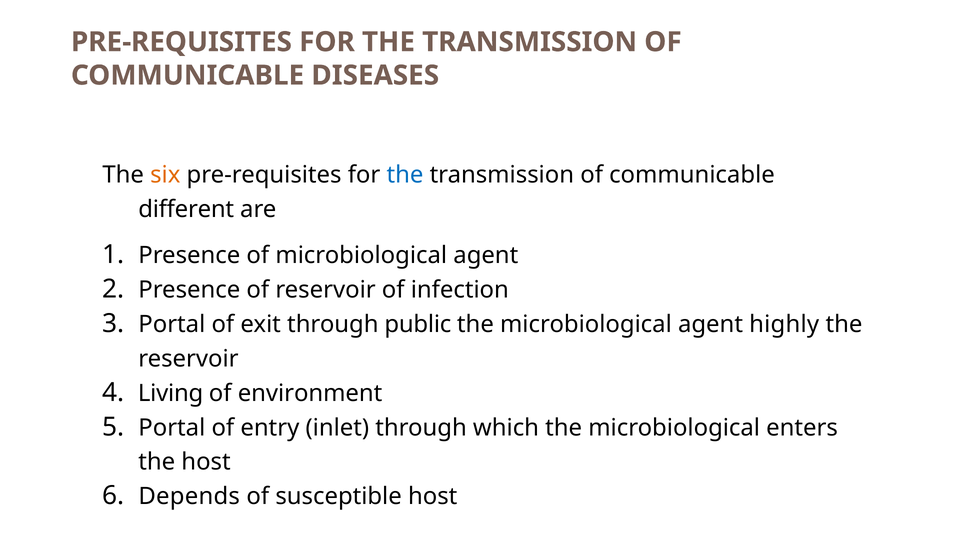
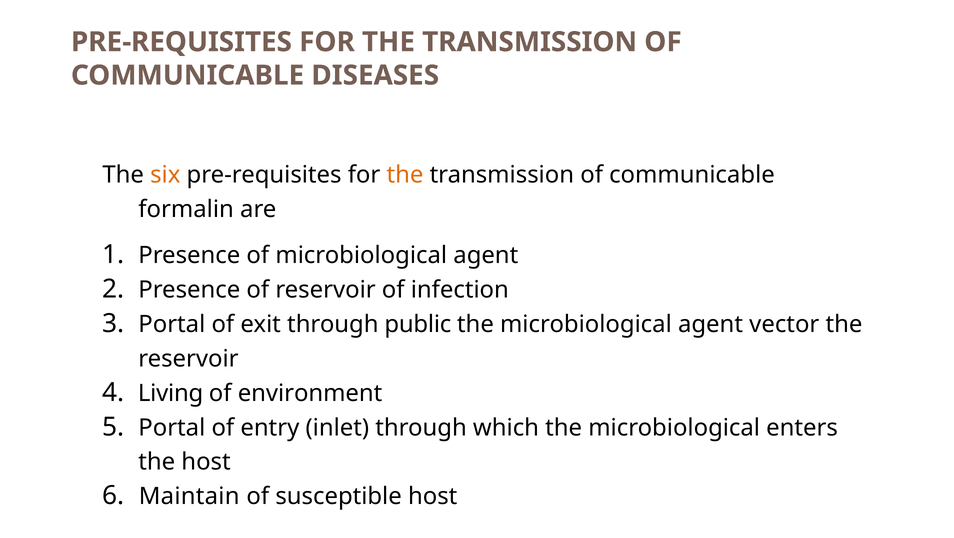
the colour: blue -> orange (405, 175)
different: different -> formalin (186, 209)
highly: highly -> vector (784, 324)
Depends: Depends -> Maintain (189, 496)
